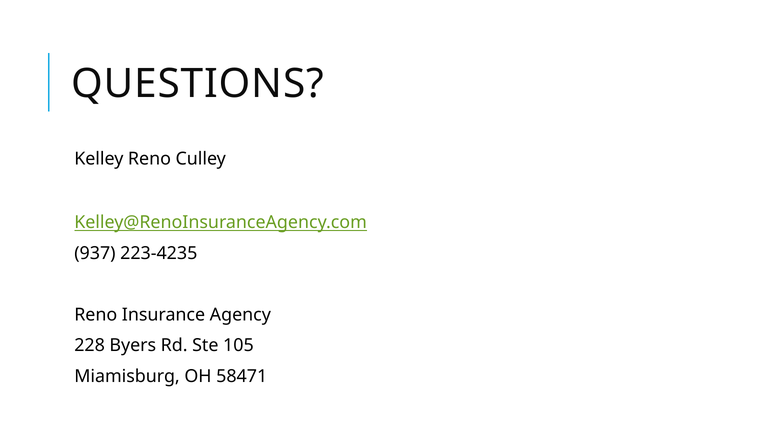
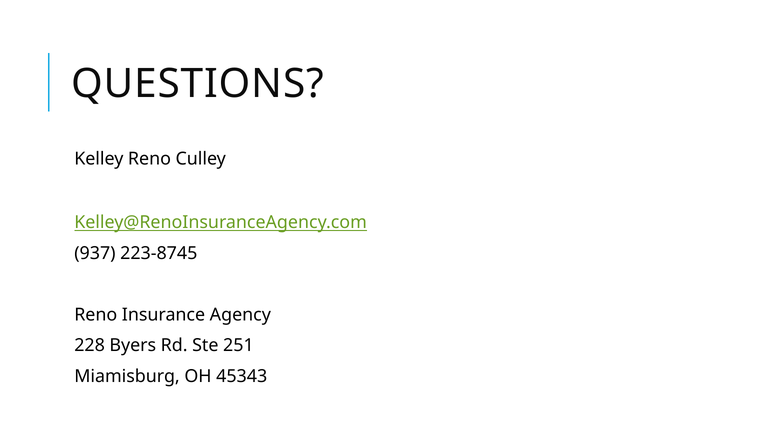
223-4235: 223-4235 -> 223-8745 (159, 253)
105: 105 -> 251 (238, 345)
58471: 58471 -> 45343 (242, 376)
